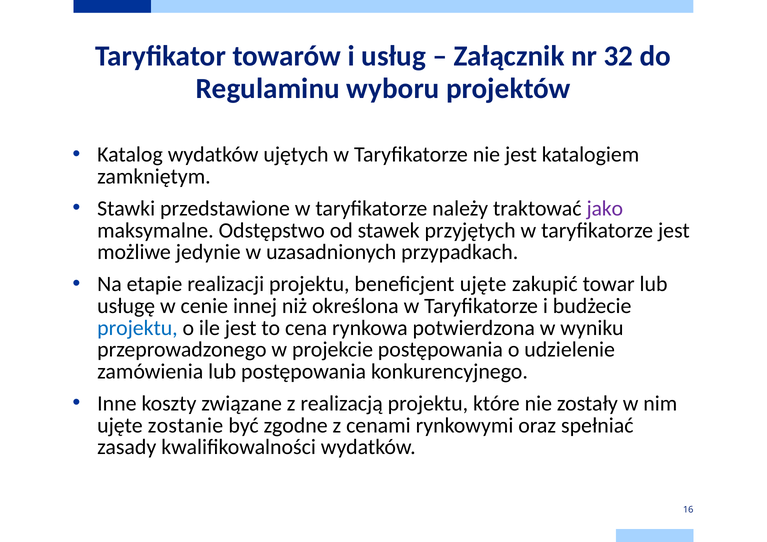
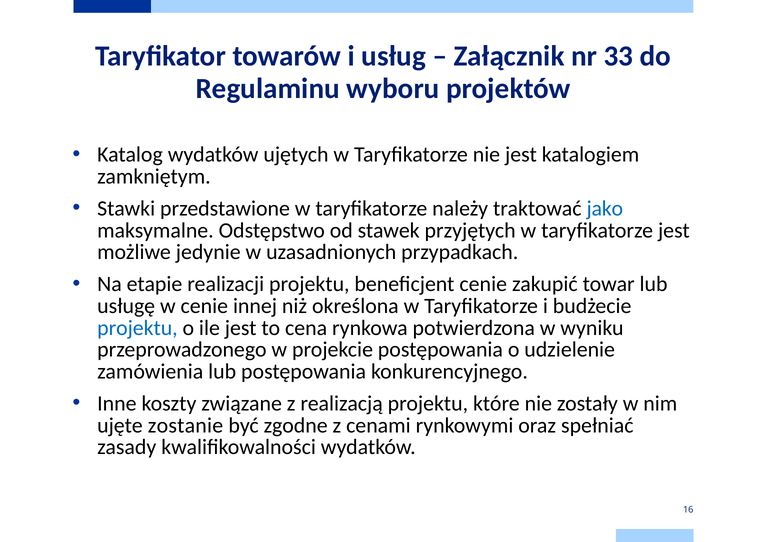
32: 32 -> 33 (618, 56)
jako colour: purple -> blue (605, 209)
beneficjent ujęte: ujęte -> cenie (483, 284)
